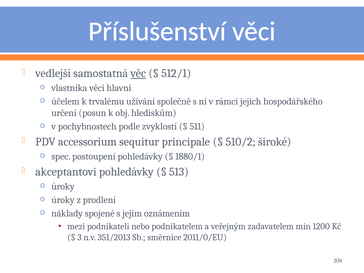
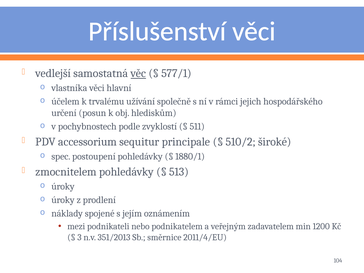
512/1: 512/1 -> 577/1 (176, 73)
akceptantovi: akceptantovi -> zmocnitelem (66, 172)
2011/0/EU: 2011/0/EU -> 2011/4/EU (205, 237)
